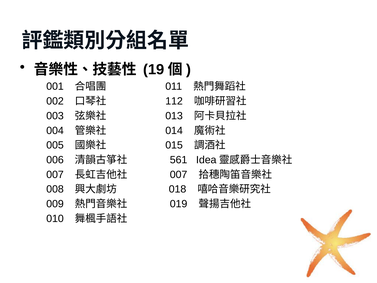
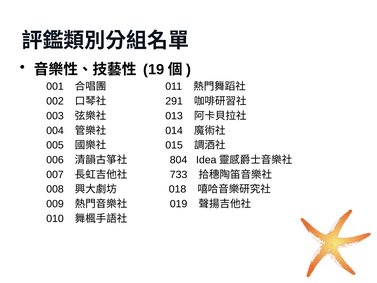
112: 112 -> 291 (174, 101)
561: 561 -> 804 (179, 160)
007: 007 -> 733 (179, 174)
